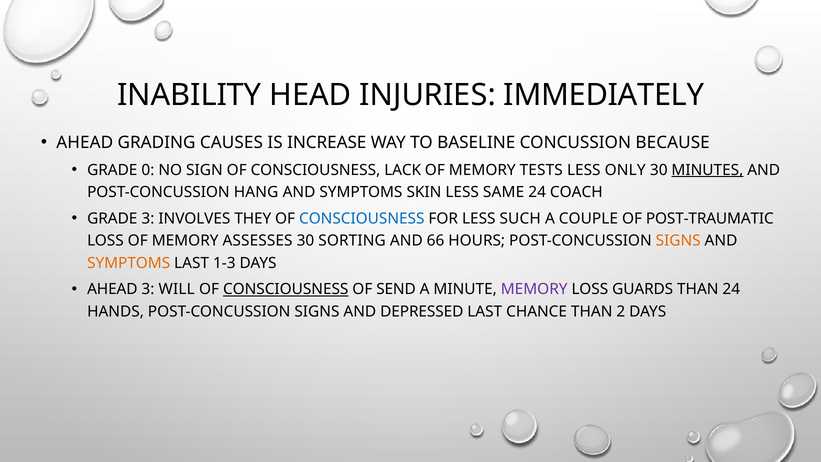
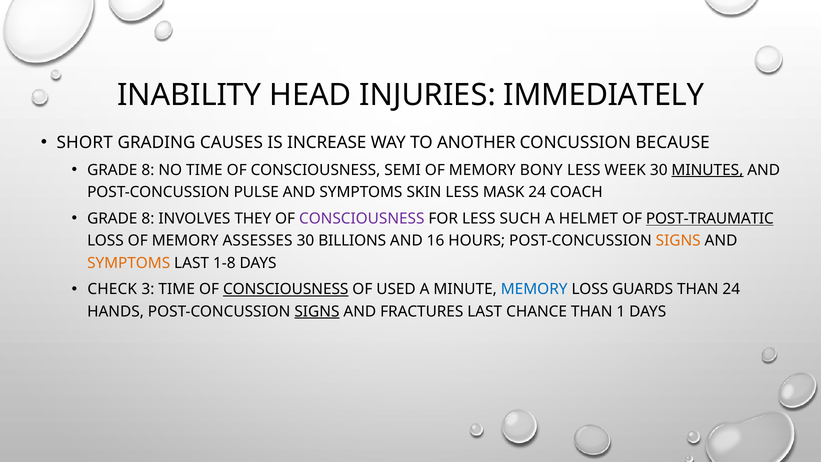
AHEAD: AHEAD -> SHORT (85, 143)
BASELINE: BASELINE -> ANOTHER (476, 143)
0: 0 -> 8 (148, 170)
NO SIGN: SIGN -> TIME (204, 170)
LACK: LACK -> SEMI (403, 170)
TESTS: TESTS -> BONY (541, 170)
ONLY: ONLY -> WEEK (625, 170)
HANG: HANG -> PULSE (256, 192)
SAME: SAME -> MASK (504, 192)
3: 3 -> 8 (148, 219)
CONSCIOUSNESS colour: blue -> purple (362, 219)
COUPLE: COUPLE -> HELMET (588, 219)
POST-TRAUMATIC underline: none -> present (710, 219)
SORTING: SORTING -> BILLIONS (352, 241)
66: 66 -> 16 (436, 241)
1-3: 1-3 -> 1-8 (224, 263)
AHEAD: AHEAD -> CHECK (112, 289)
3 WILL: WILL -> TIME (177, 289)
SEND: SEND -> USED (396, 289)
MEMORY colour: purple -> blue (534, 289)
SIGNS underline: none -> present (317, 311)
DEPRESSED: DEPRESSED -> FRACTURES (422, 311)
2: 2 -> 1 (621, 311)
